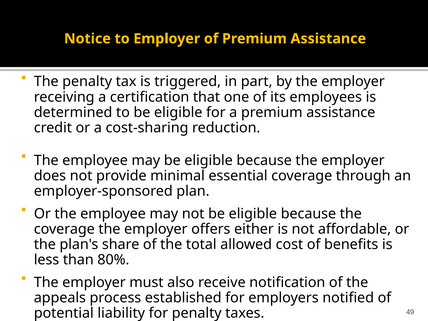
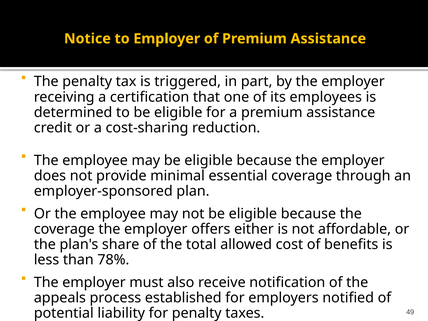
80%: 80% -> 78% (113, 260)
